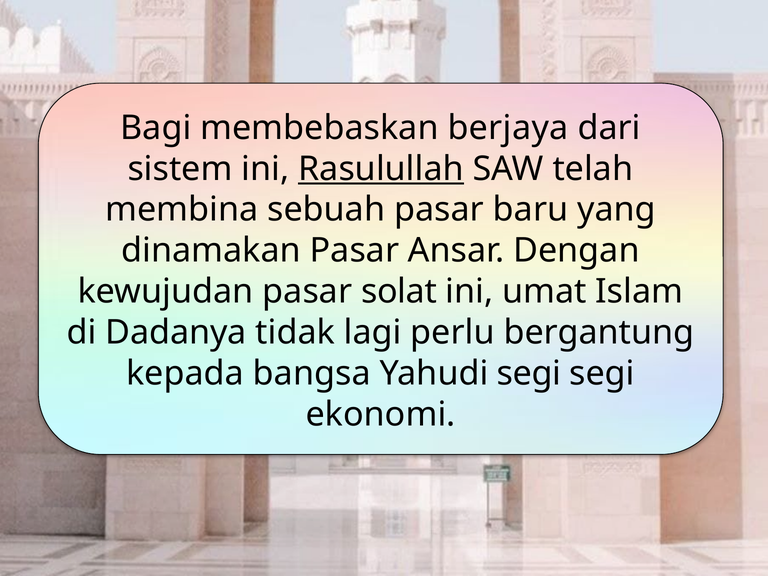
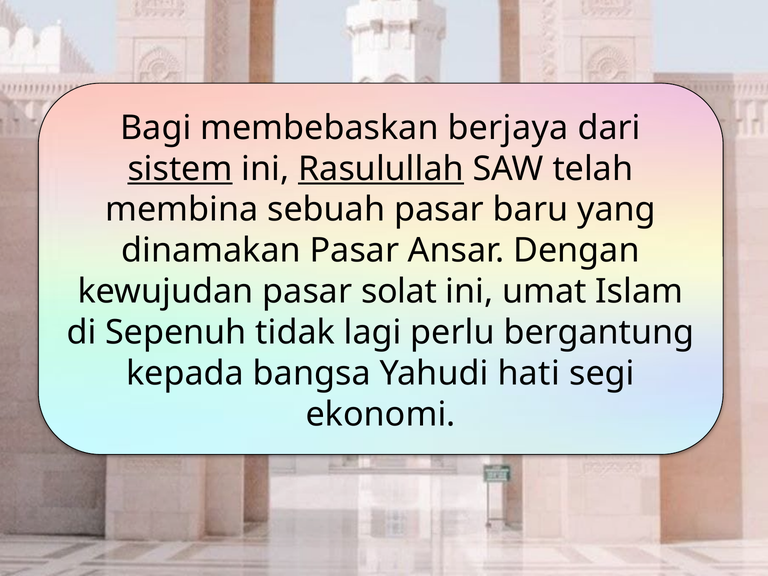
sistem underline: none -> present (180, 169)
Dadanya: Dadanya -> Sepenuh (176, 333)
Yahudi segi: segi -> hati (529, 374)
